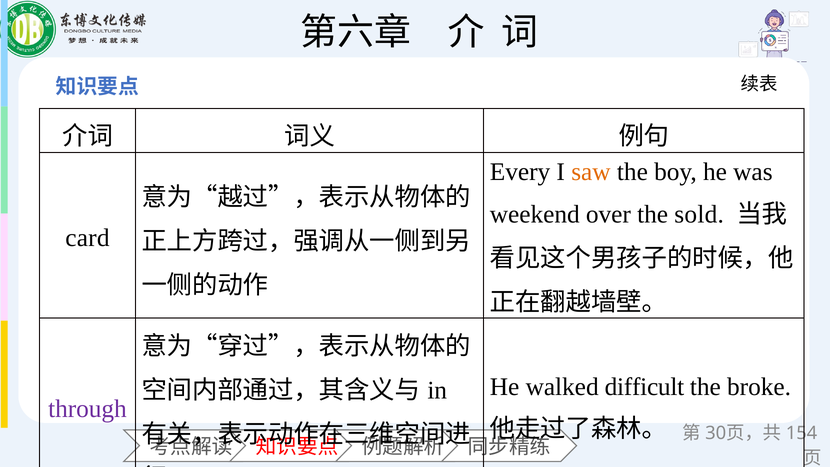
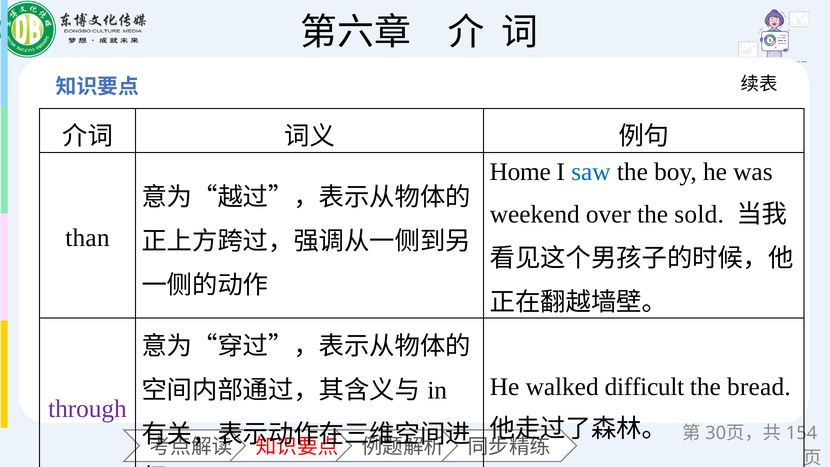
Every: Every -> Home (520, 172)
saw colour: orange -> blue (591, 172)
card: card -> than (87, 238)
broke: broke -> bread (759, 387)
